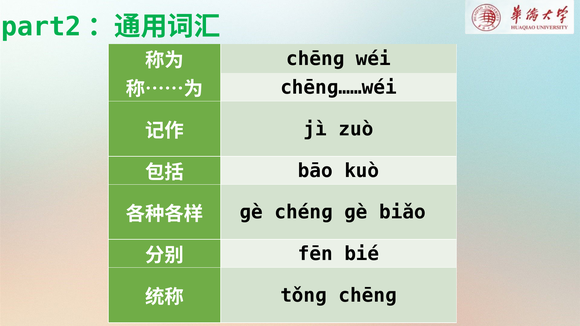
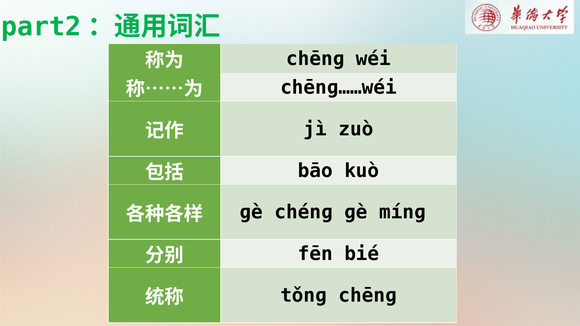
biǎo: biǎo -> mínɡ (402, 212)
